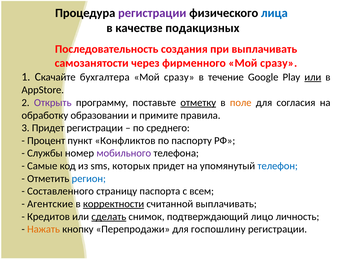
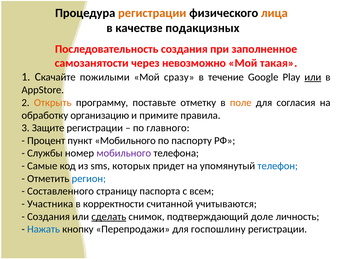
регистрации colour: purple -> orange (152, 13)
лица colour: blue -> orange (274, 13)
при выплачивать: выплачивать -> заполненное (264, 49)
фирменного: фирменного -> невозможно (194, 63)
сразу: сразу -> такая (279, 63)
бухгалтера: бухгалтера -> пожилыми (105, 77)
Открыть colour: purple -> orange (53, 103)
отметку underline: present -> none (198, 103)
образовании: образовании -> организацию (100, 116)
3 Придет: Придет -> Защите (48, 128)
среднего: среднего -> главного (168, 128)
пункт Конфликтов: Конфликтов -> Мобильного (125, 141)
Агентские: Агентские -> Участника (50, 204)
корректности underline: present -> none (114, 204)
считанной выплачивать: выплачивать -> учитываются (226, 204)
Кредитов: Кредитов -> Создания (48, 217)
лицо: лицо -> доле (262, 217)
Нажать colour: orange -> blue (44, 230)
